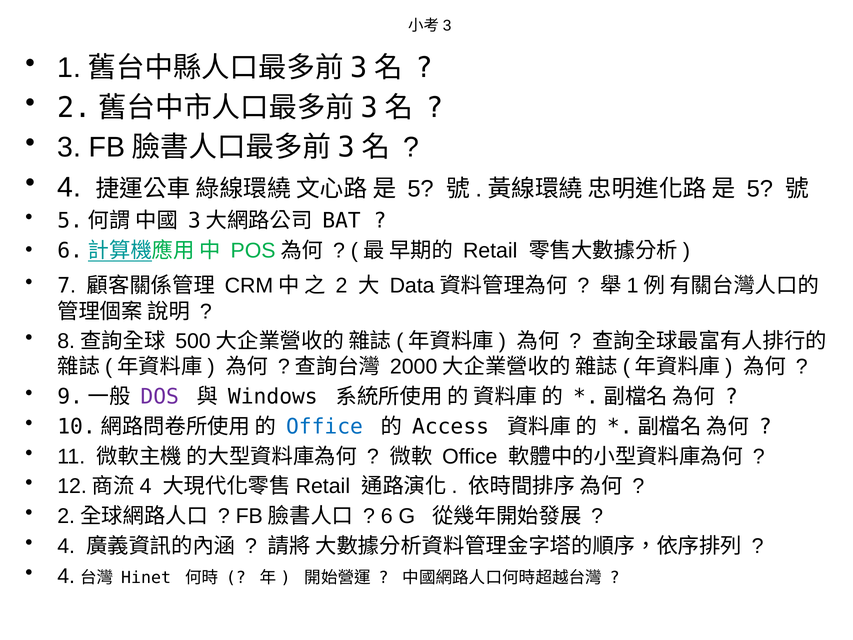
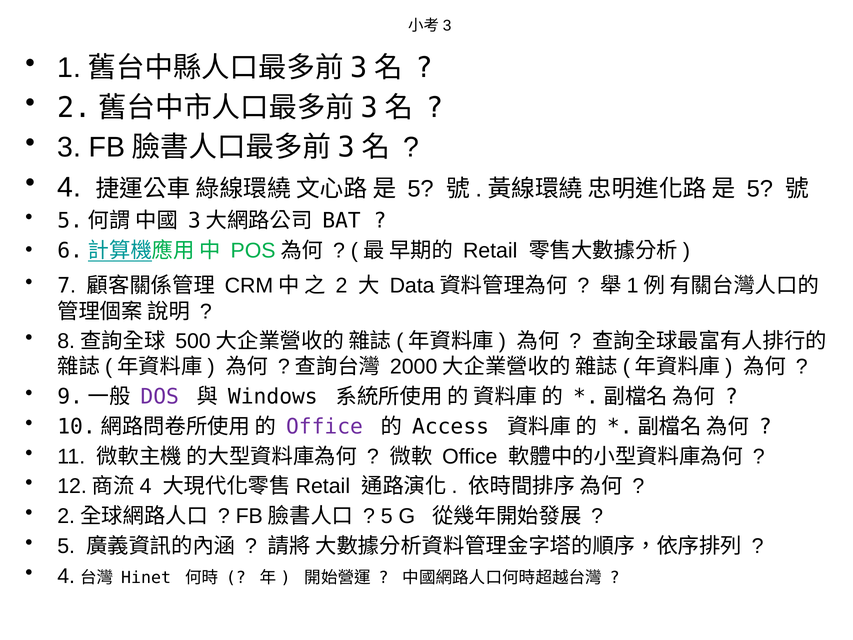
Office colour: blue -> purple (324, 427)
6: 6 -> 5 (387, 516)
4: 4 -> 5 (66, 546)
